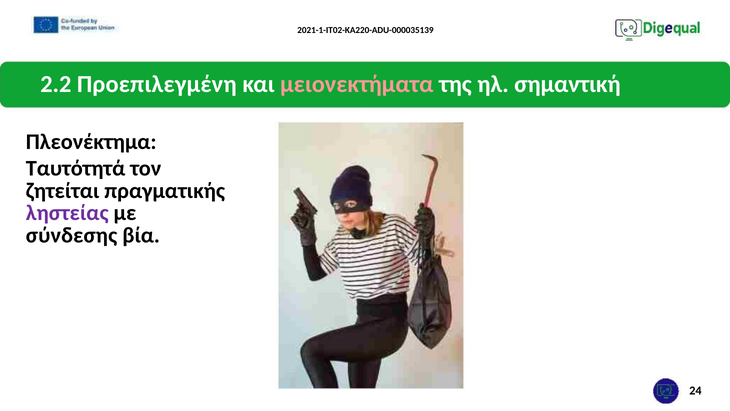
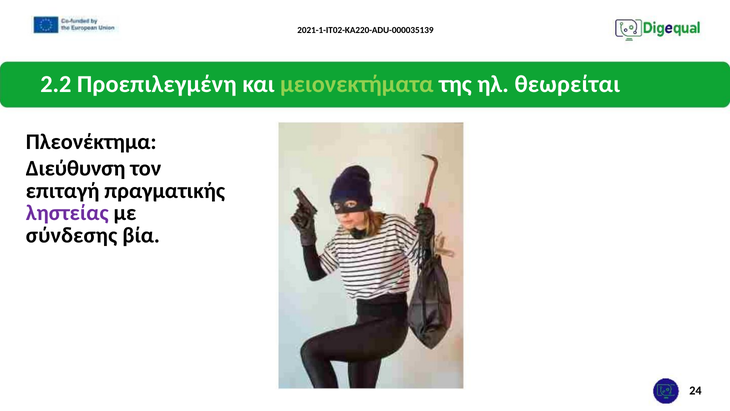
μειονεκτήματα colour: pink -> light green (357, 84)
σημαντική: σημαντική -> θεωρείται (567, 84)
Ταυτότητά: Ταυτότητά -> Διεύθυνση (76, 168)
ζητείται: ζητείται -> επιταγή (63, 191)
